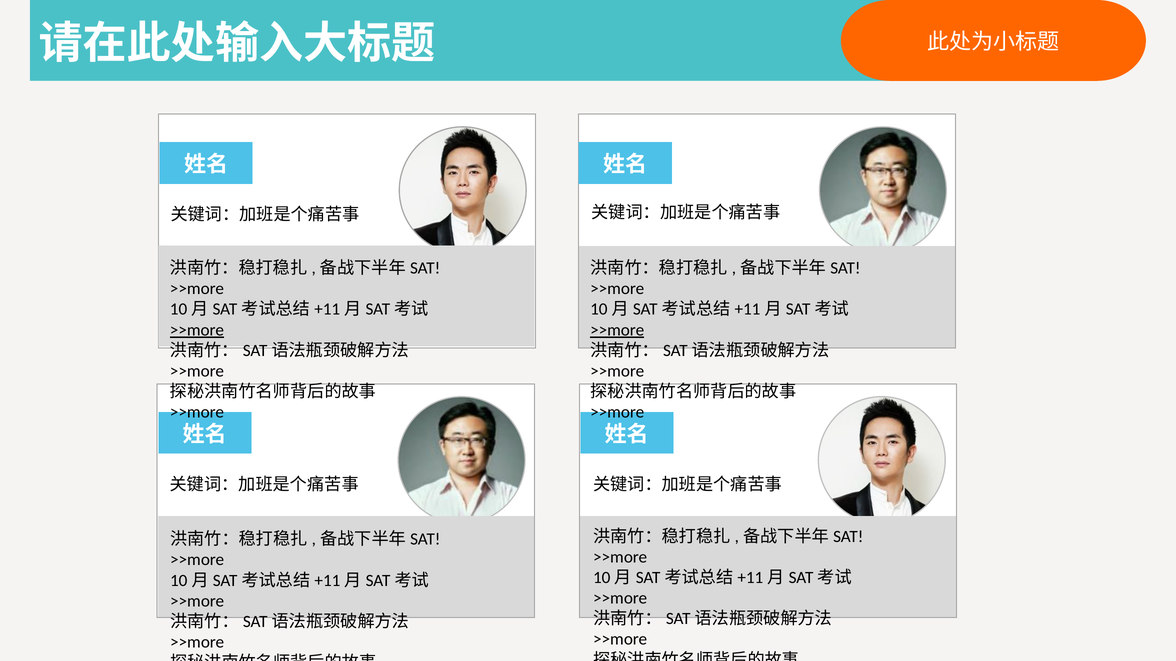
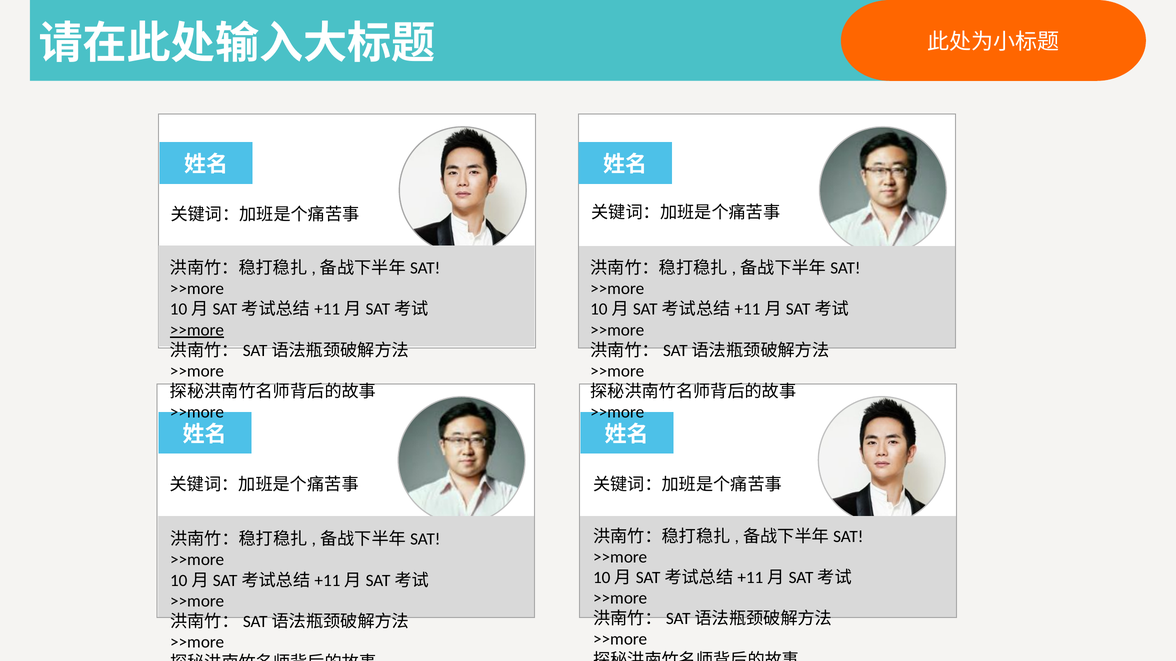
>>more underline: present -> none (617, 330)
